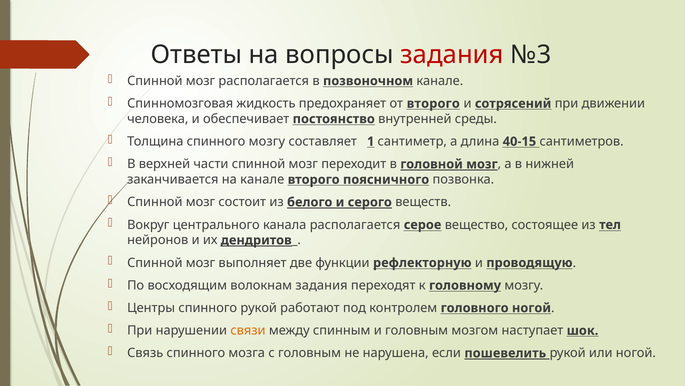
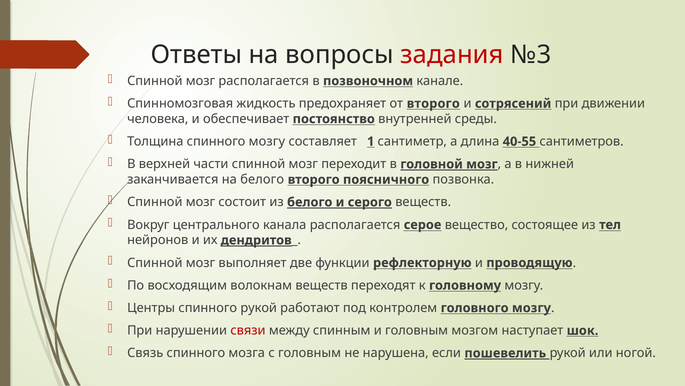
40-15: 40-15 -> 40-55 (519, 141)
на канале: канале -> белого (262, 179)
волокнам задания: задания -> веществ (322, 285)
головного ногой: ногой -> мозгу (531, 307)
связи colour: orange -> red (248, 330)
